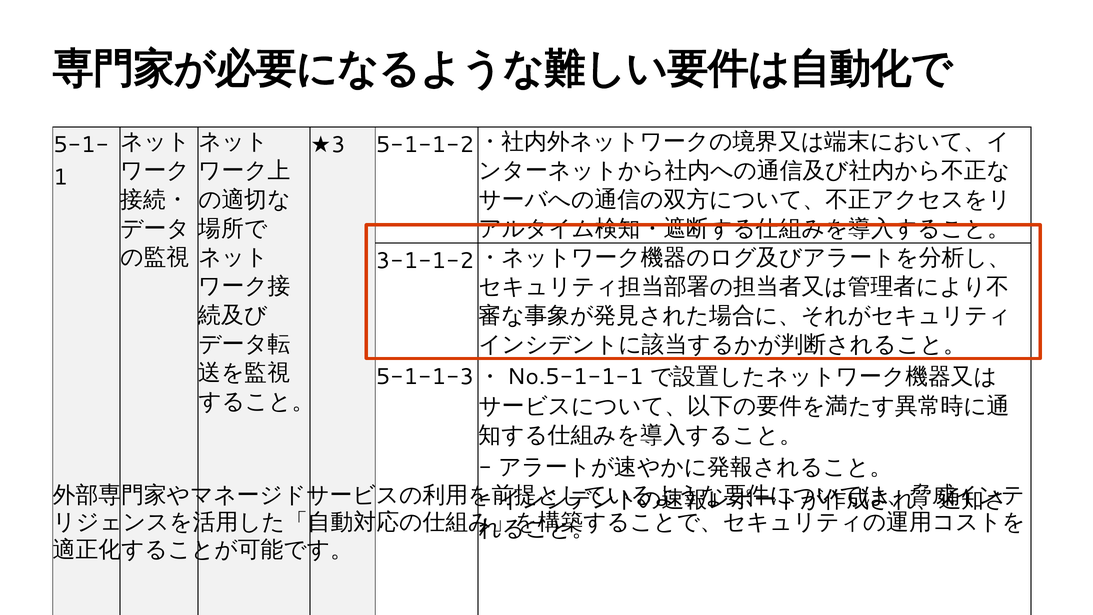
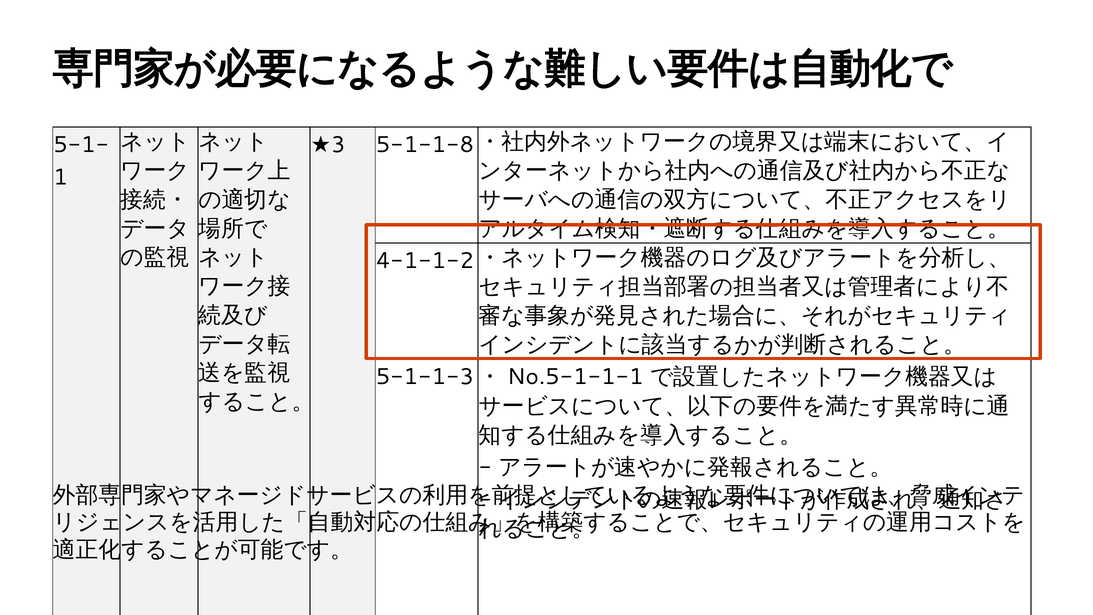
5-1-1-2: 5-1-1-2 -> 5-1-1-8 (425, 145)
3-1-1-2: 3-1-1-2 -> 4-1-1-2 (425, 261)
